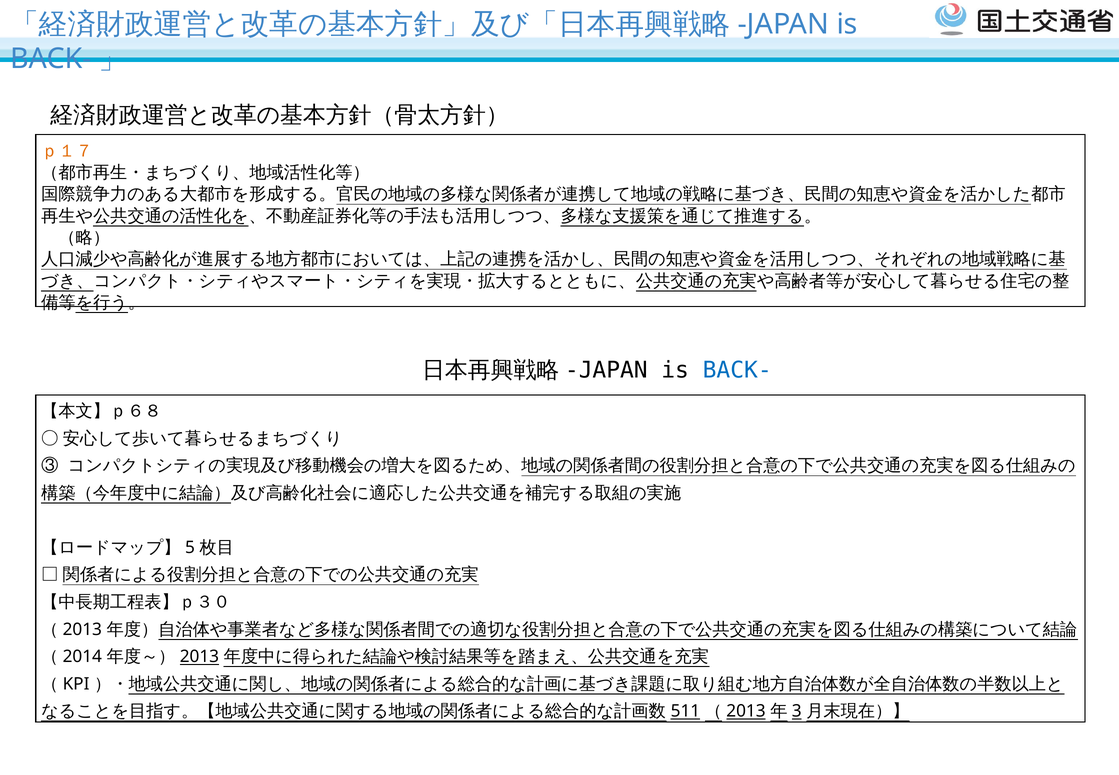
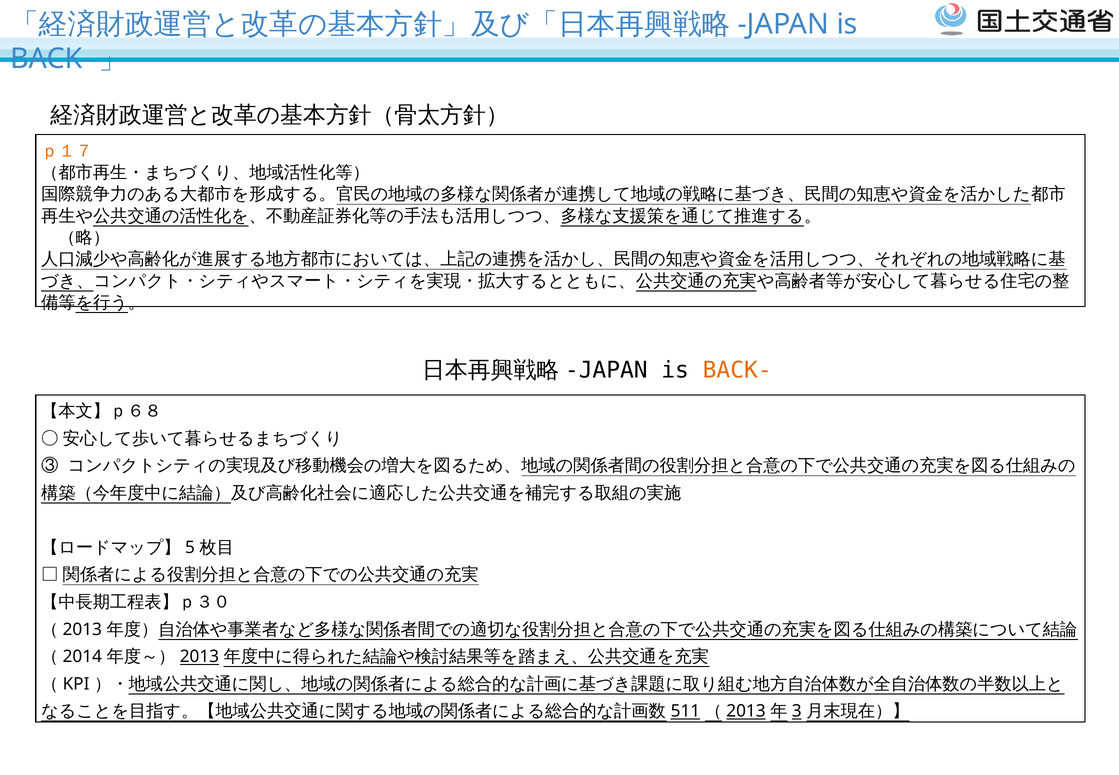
BACK- colour: blue -> orange (737, 370)
